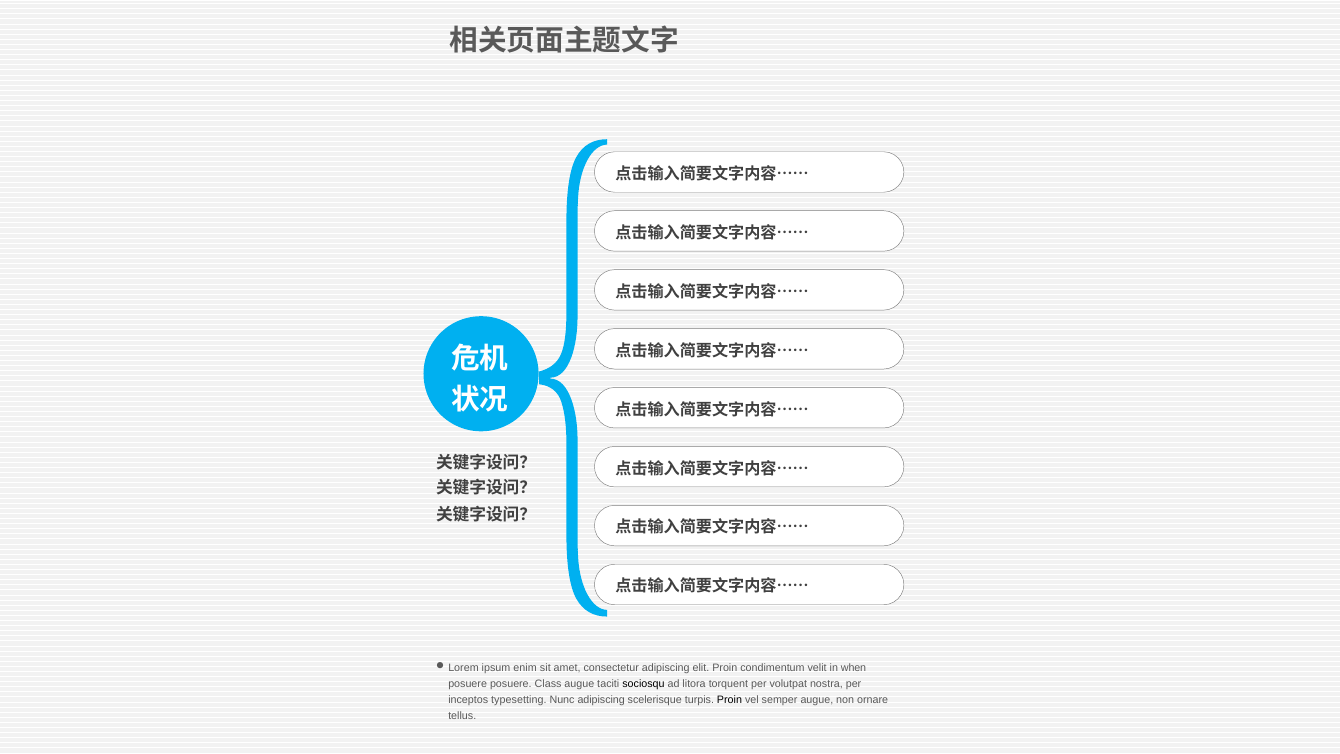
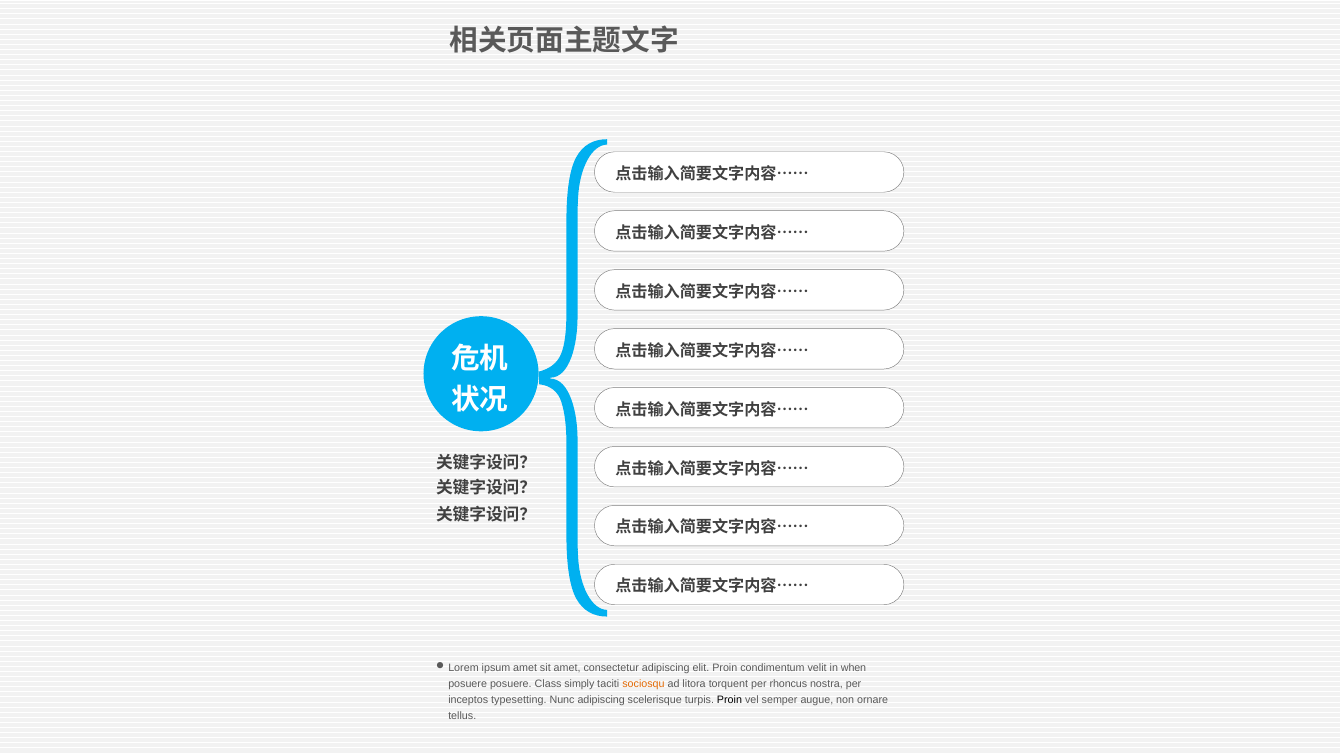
ipsum enim: enim -> amet (525, 668)
Class augue: augue -> simply (579, 684)
sociosqu colour: black -> orange (643, 684)
volutpat: volutpat -> rhoncus (788, 684)
